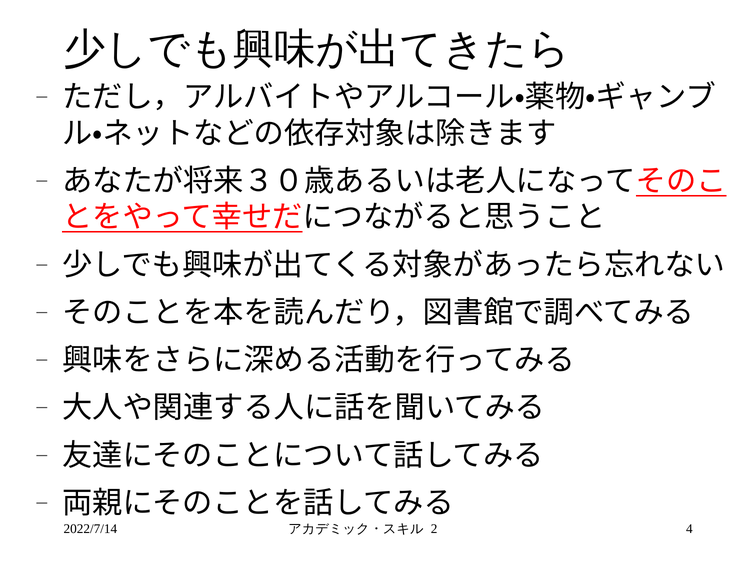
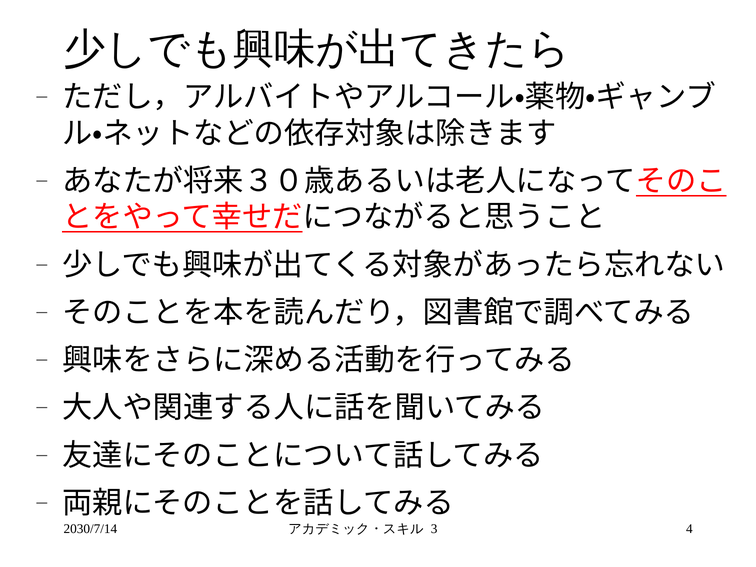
2022/7/14: 2022/7/14 -> 2030/7/14 (90, 529)
2: 2 -> 3 (434, 529)
